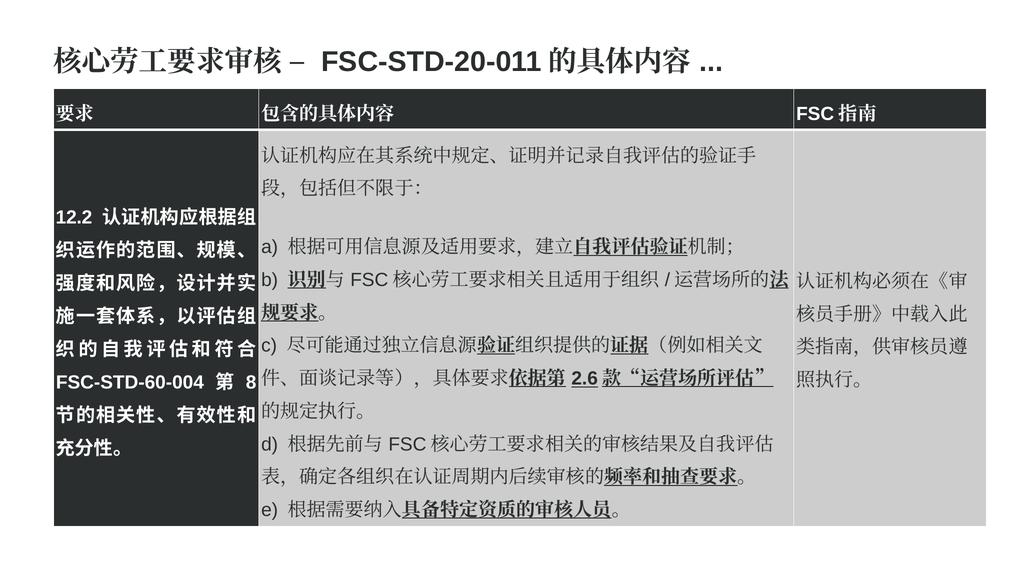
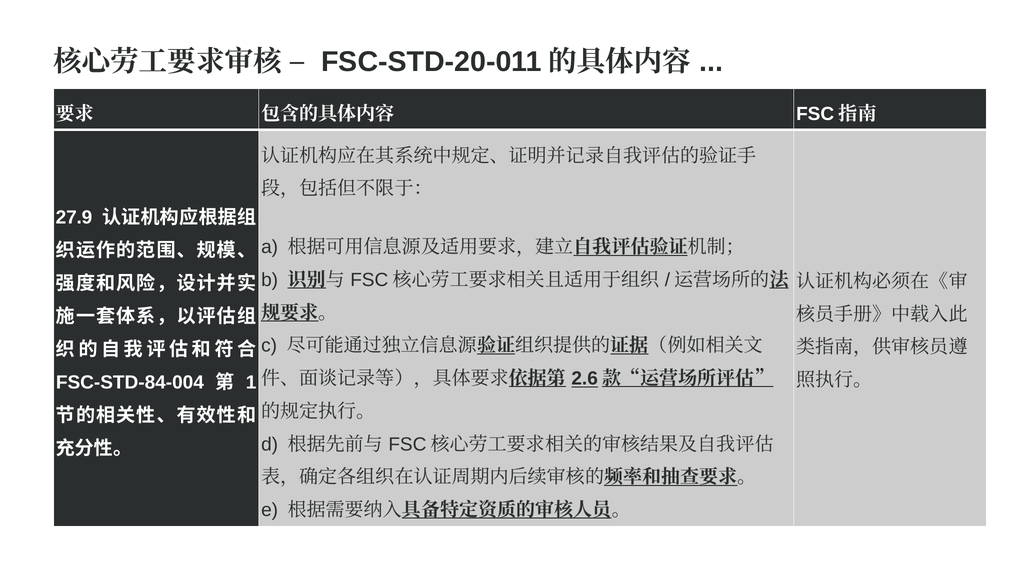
12.2: 12.2 -> 27.9 (74, 218)
FSC-STD-60-004: FSC-STD-60-004 -> FSC-STD-84-004 (130, 383)
8: 8 -> 1 (251, 383)
